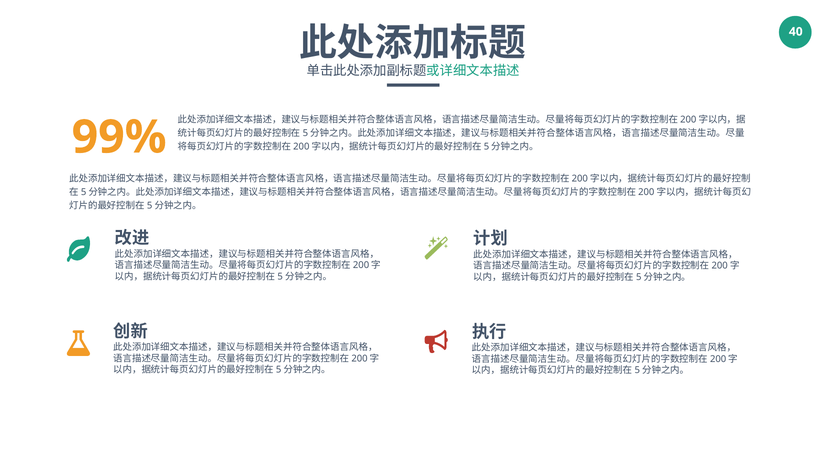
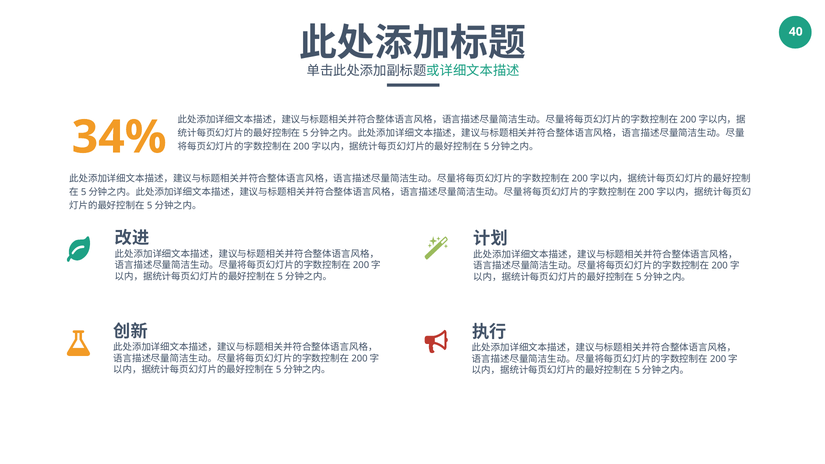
99%: 99% -> 34% (119, 137)
